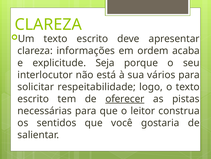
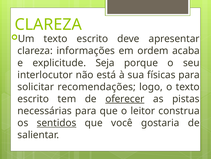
vários: vários -> físicas (161, 75)
respeitabilidade: respeitabilidade -> recomendações (97, 86)
sentidos underline: none -> present (57, 122)
